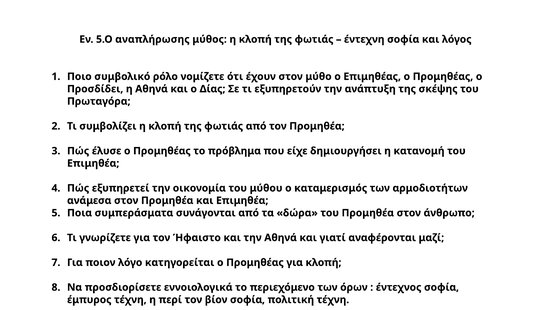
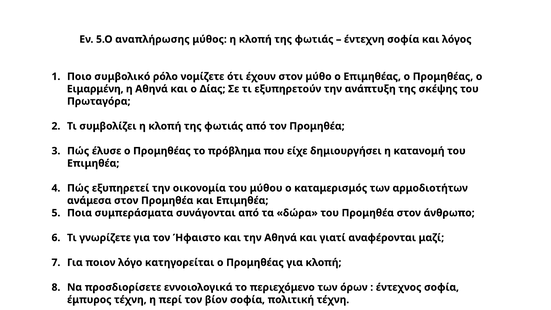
Προσδίδει: Προσδίδει -> Ειμαρμένη (95, 89)
